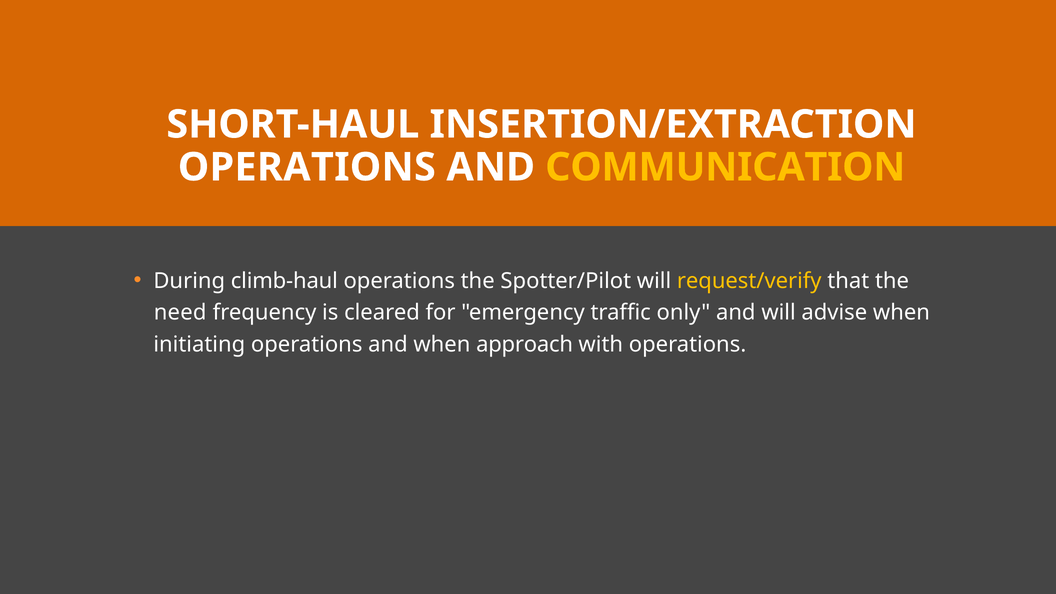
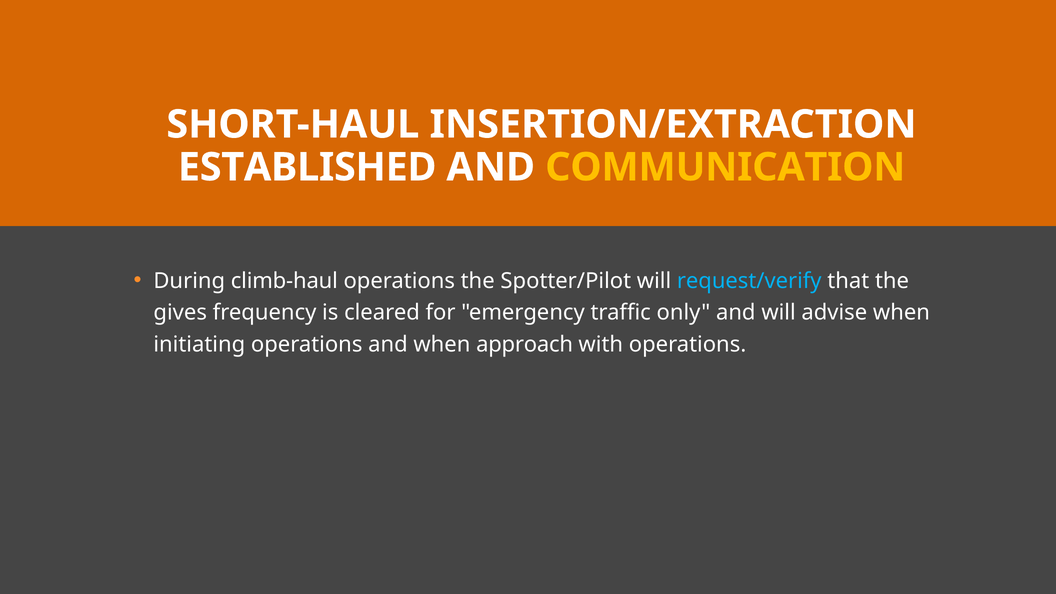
OPERATIONS: OPERATIONS -> ESTABLISHED (307, 167)
request/verify colour: yellow -> light blue (749, 281)
need: need -> gives (180, 313)
